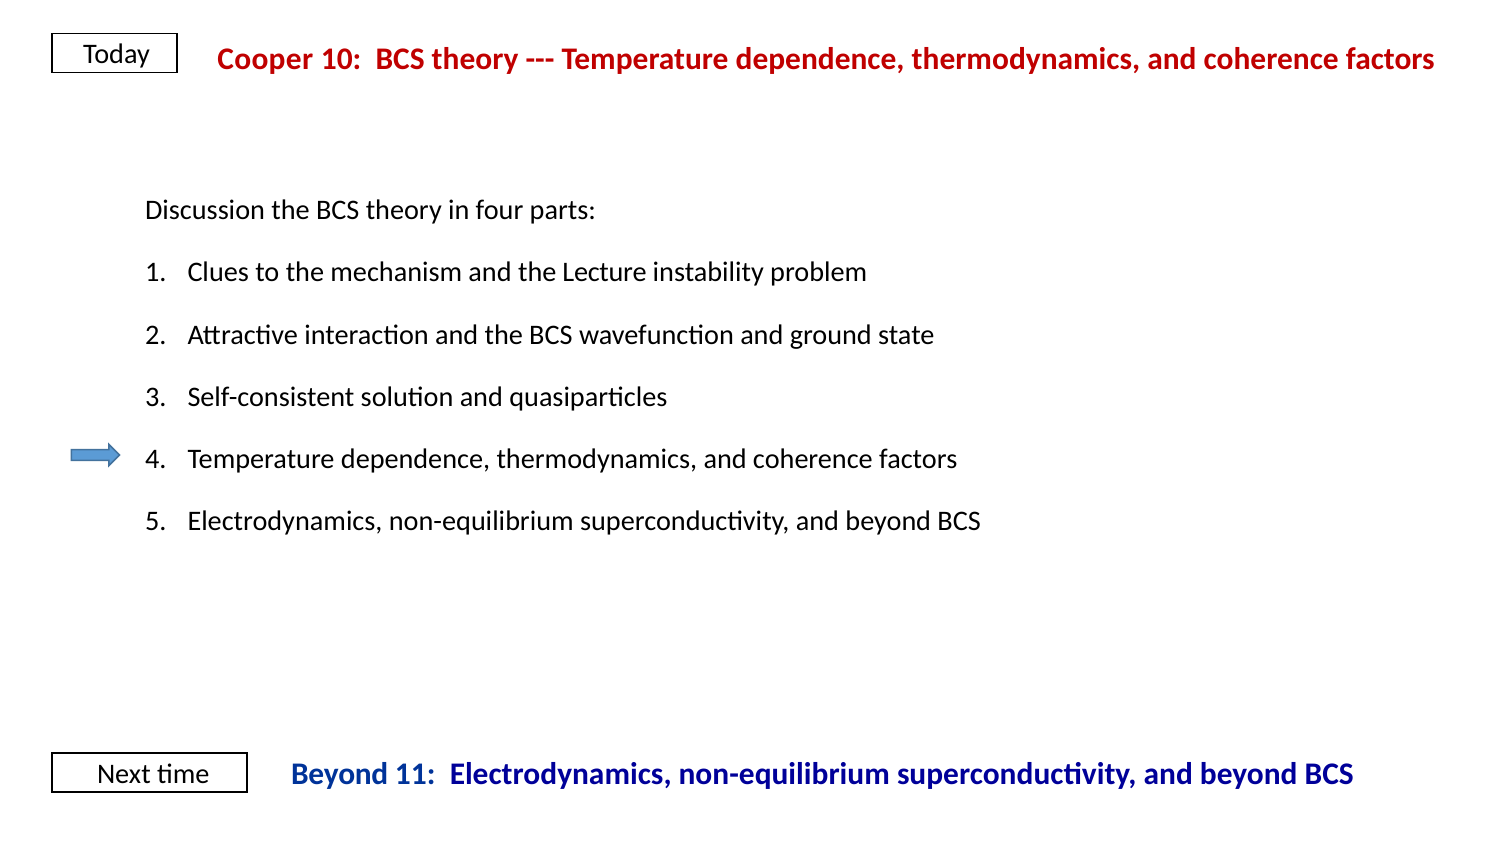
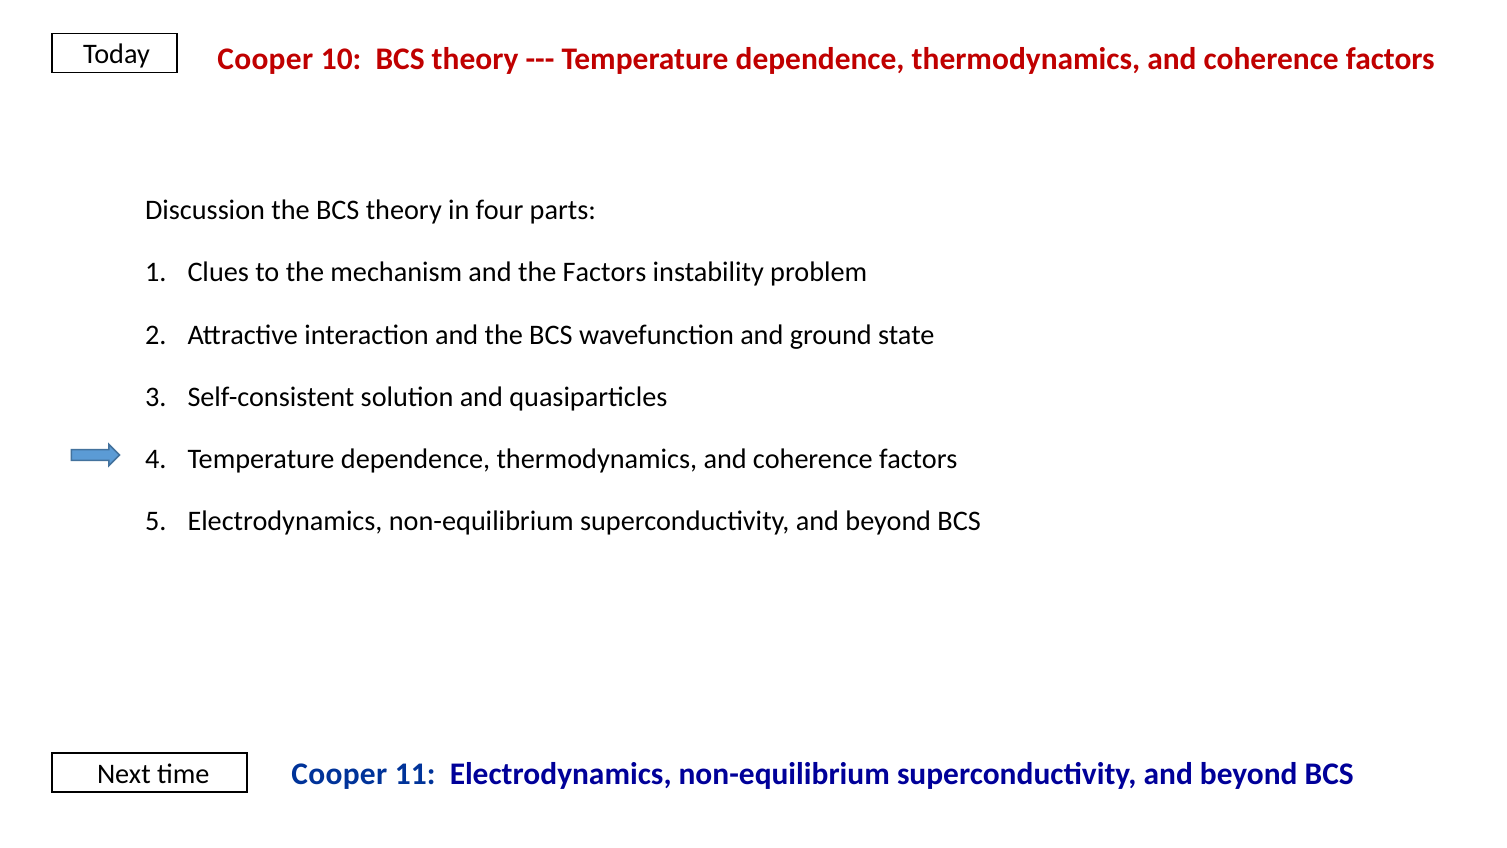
the Lecture: Lecture -> Factors (605, 272)
Beyond: Beyond -> Cooper (339, 774)
